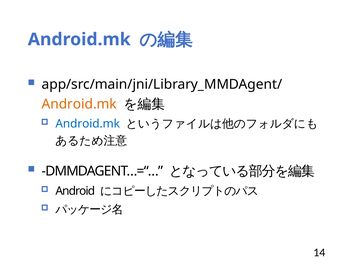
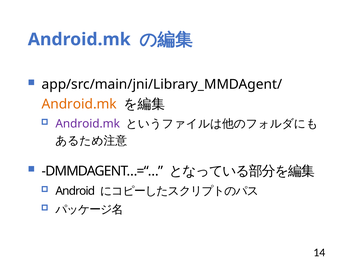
Android.mk colour: blue -> purple (88, 124)
